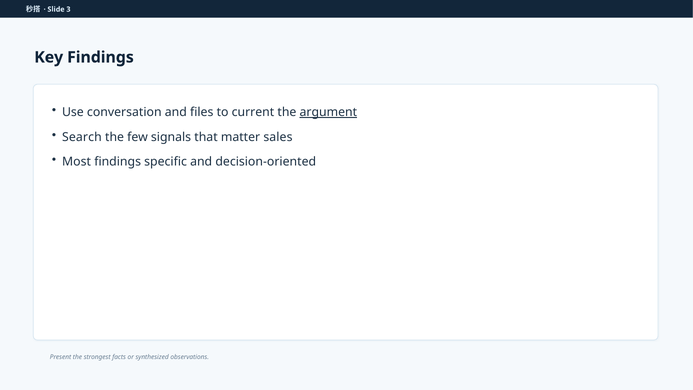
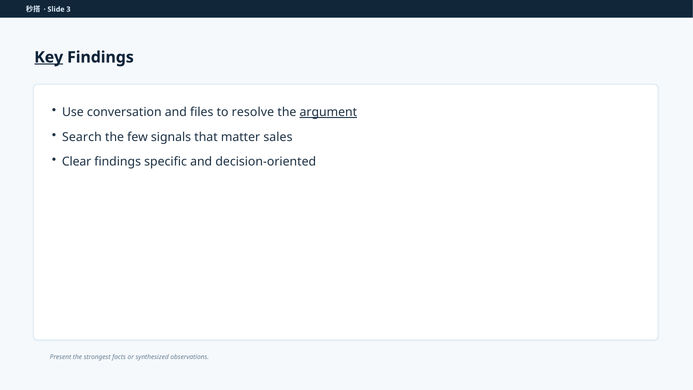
Key underline: none -> present (49, 57)
current: current -> resolve (253, 112)
Most: Most -> Clear (77, 162)
